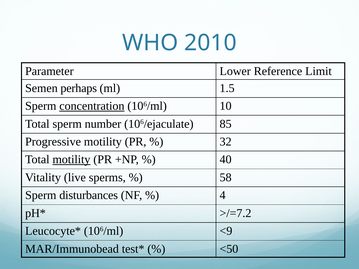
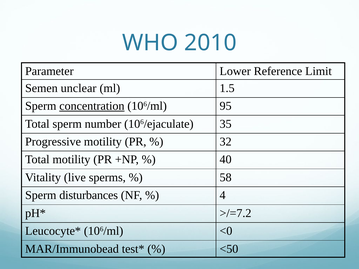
perhaps: perhaps -> unclear (79, 88)
10: 10 -> 95 (226, 106)
85: 85 -> 35 (226, 124)
motility underline: present -> none (71, 160)
<9: <9 -> <0 (226, 231)
